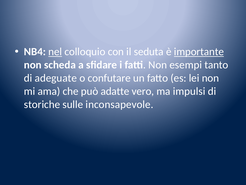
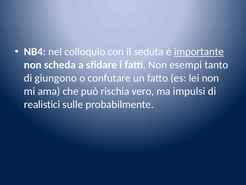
nel underline: present -> none (55, 52)
adeguate: adeguate -> giungono (56, 78)
adatte: adatte -> rischia (115, 91)
storiche: storiche -> realistici (42, 104)
inconsapevole: inconsapevole -> probabilmente (120, 104)
